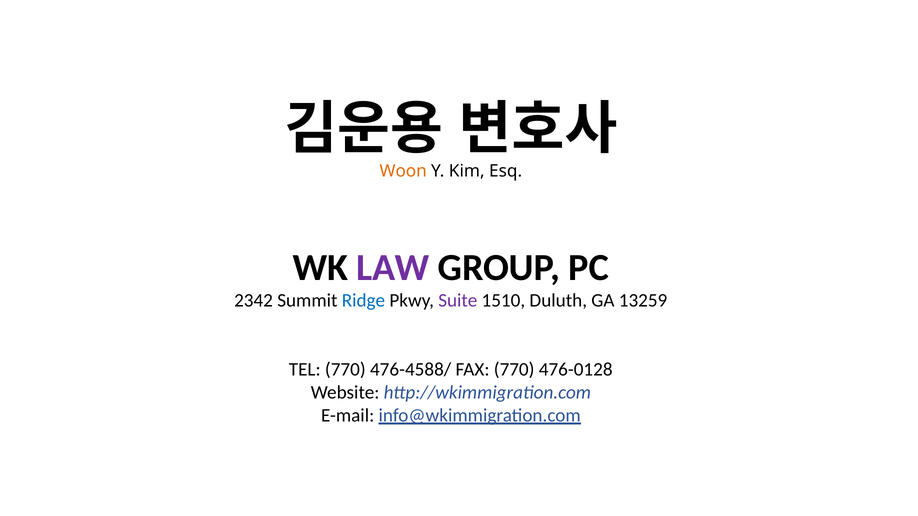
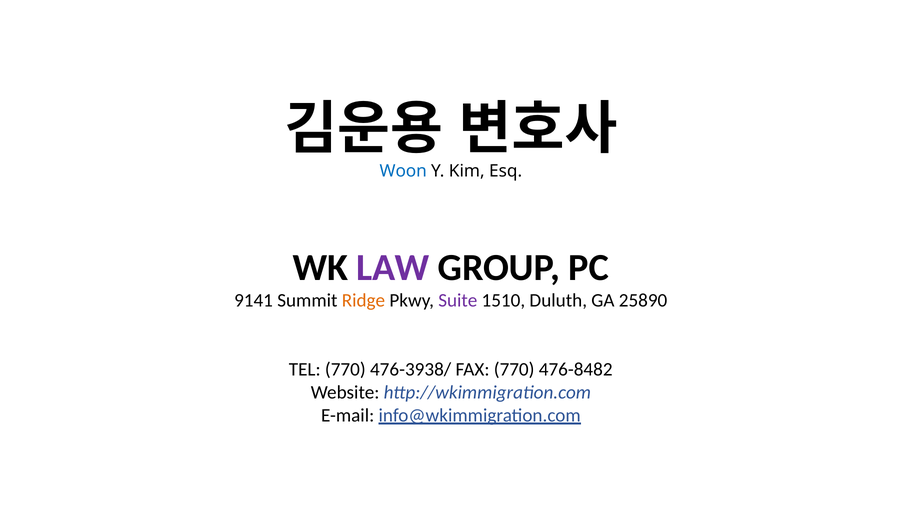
Woon colour: orange -> blue (403, 171)
2342: 2342 -> 9141 (254, 301)
Ridge colour: blue -> orange (363, 301)
13259: 13259 -> 25890 (643, 301)
476-4588/: 476-4588/ -> 476-3938/ (411, 370)
476-0128: 476-0128 -> 476-8482 (576, 370)
